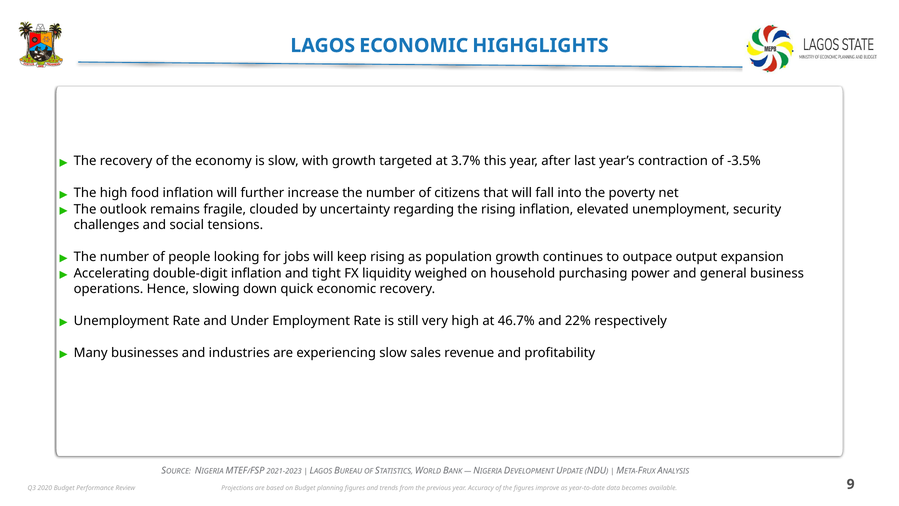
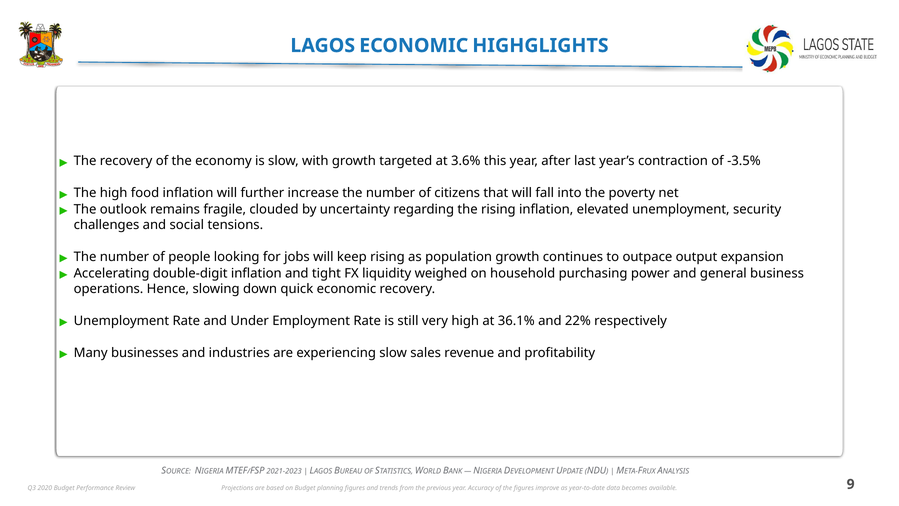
3.7%: 3.7% -> 3.6% (466, 161)
46.7%: 46.7% -> 36.1% (516, 321)
